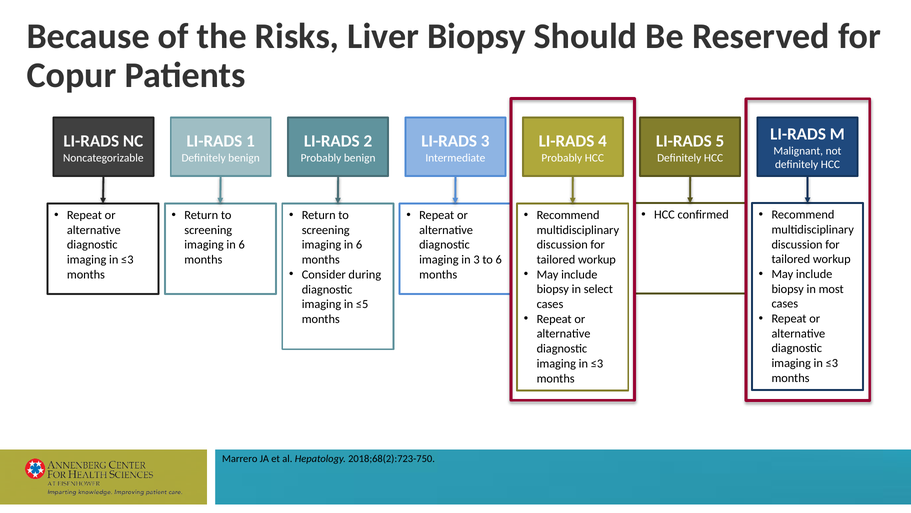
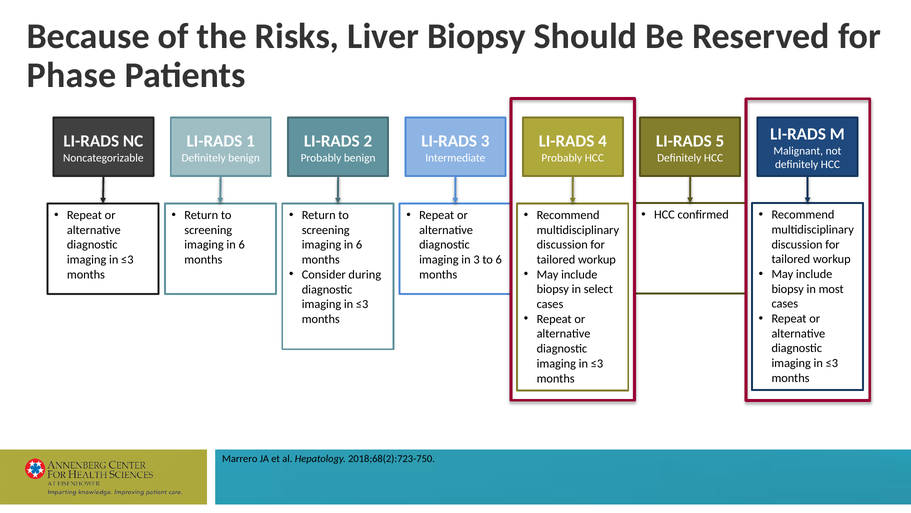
Copur: Copur -> Phase (71, 75)
≤5: ≤5 -> ≤3 (362, 304)
